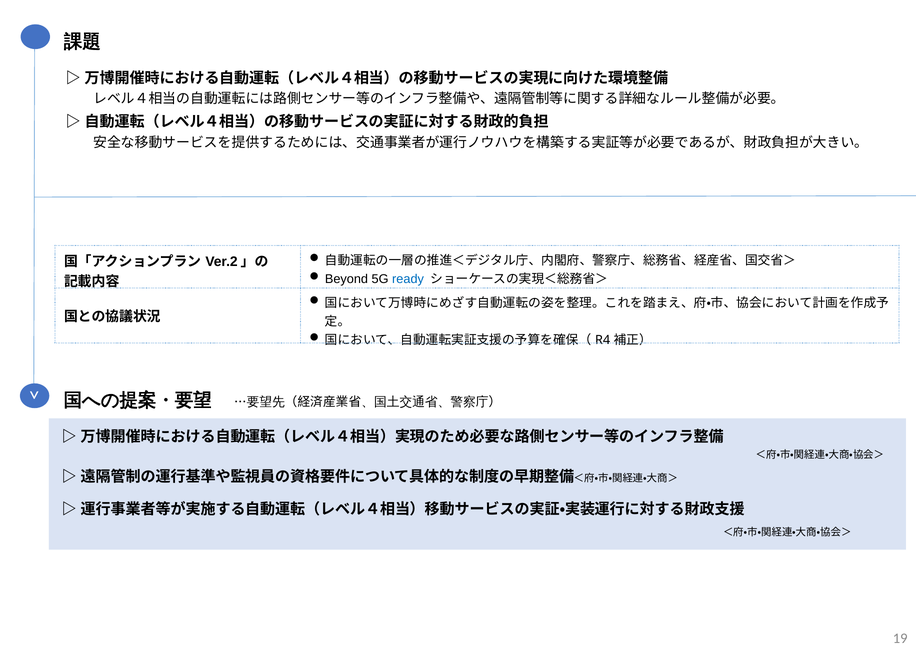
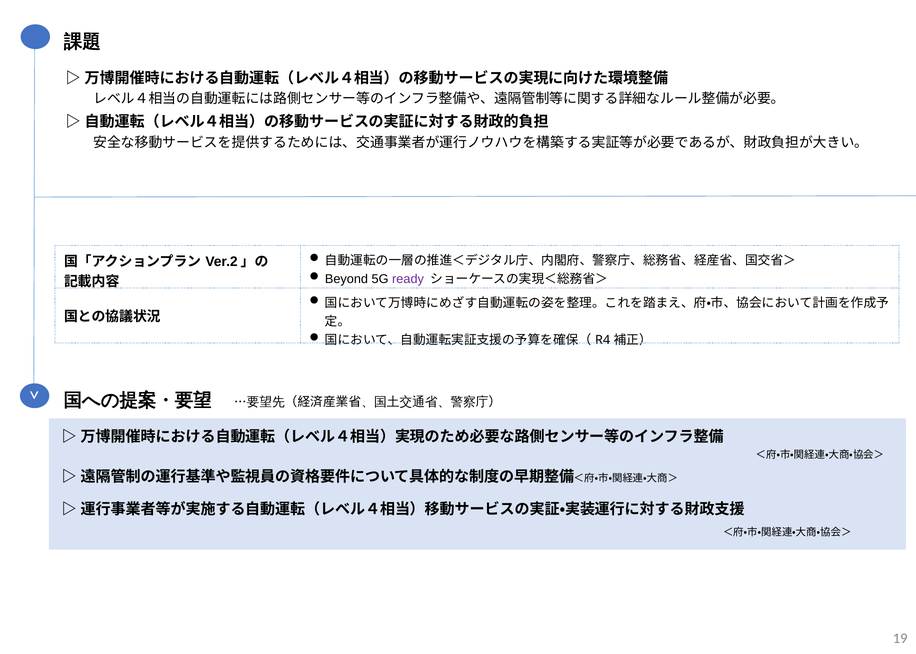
ready colour: blue -> purple (408, 279)
